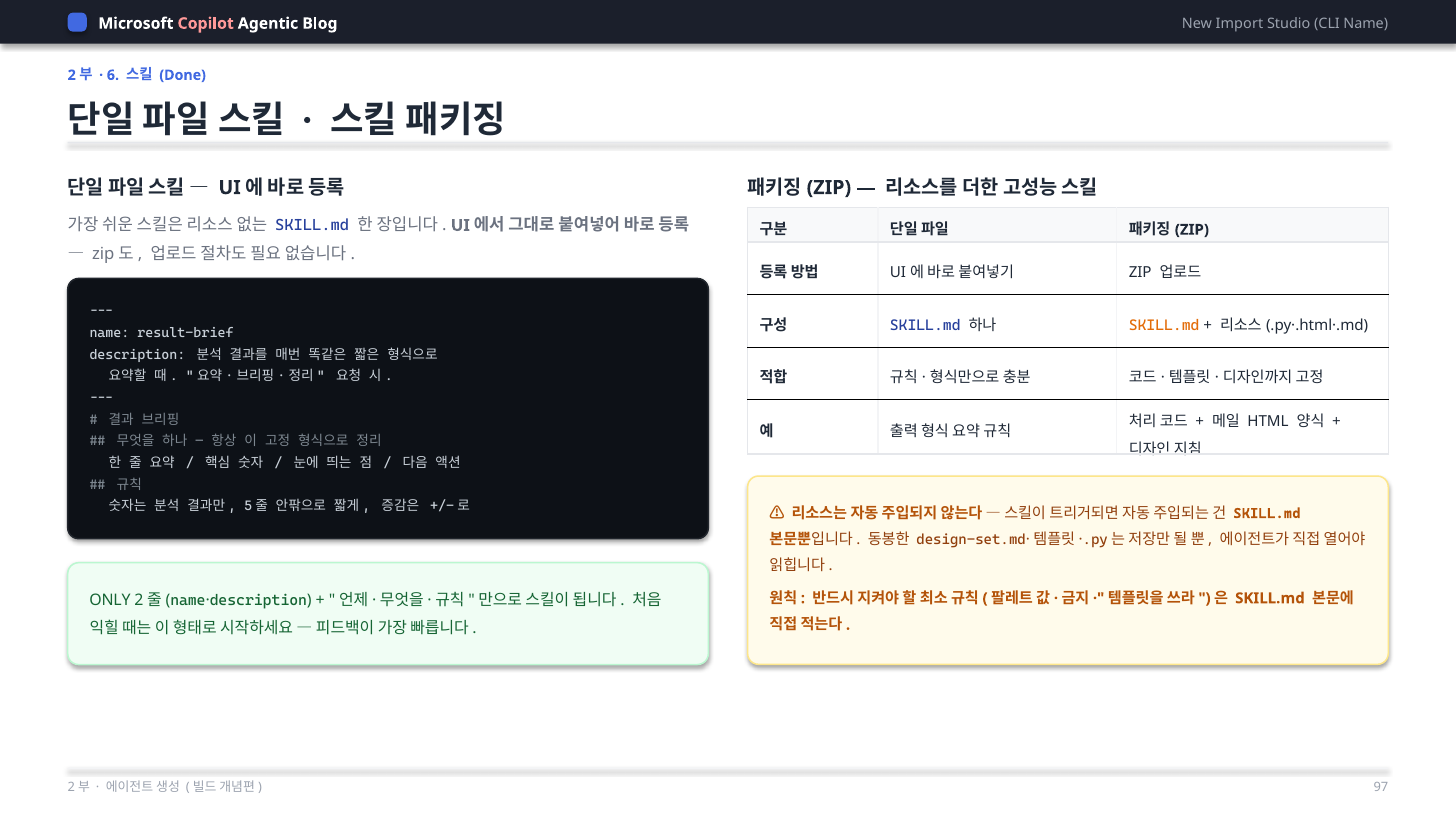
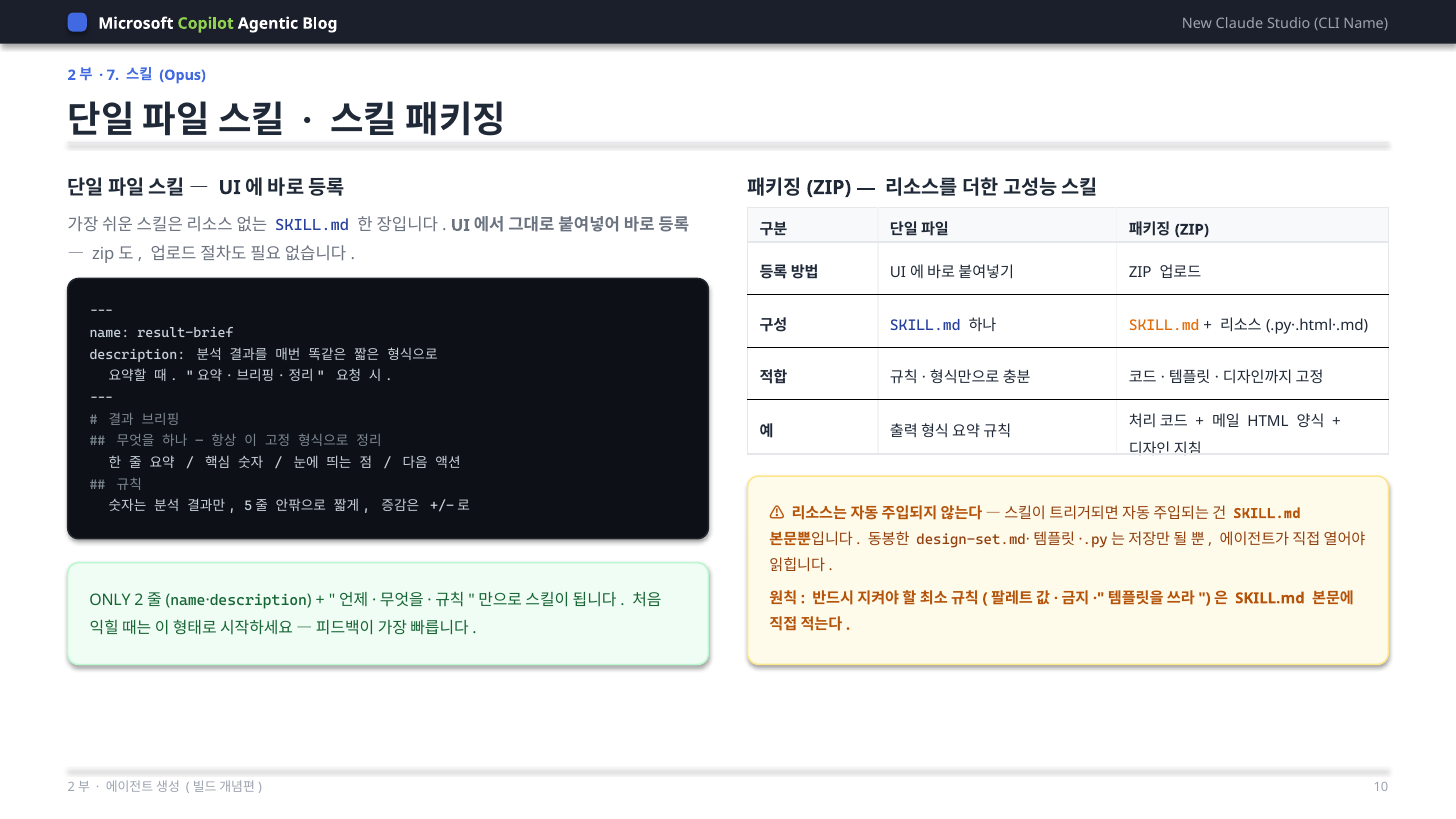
Copilot colour: pink -> light green (206, 23)
Import: Import -> Claude (1239, 23)
6: 6 -> 7 (113, 75)
Done: Done -> Opus (183, 75)
97: 97 -> 10 (1381, 787)
